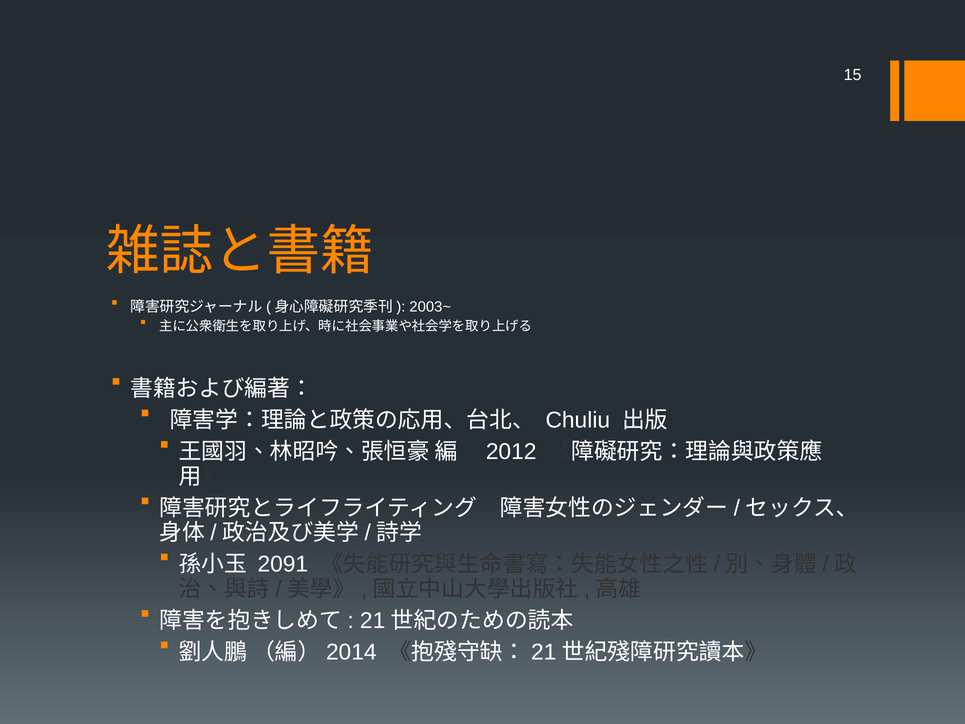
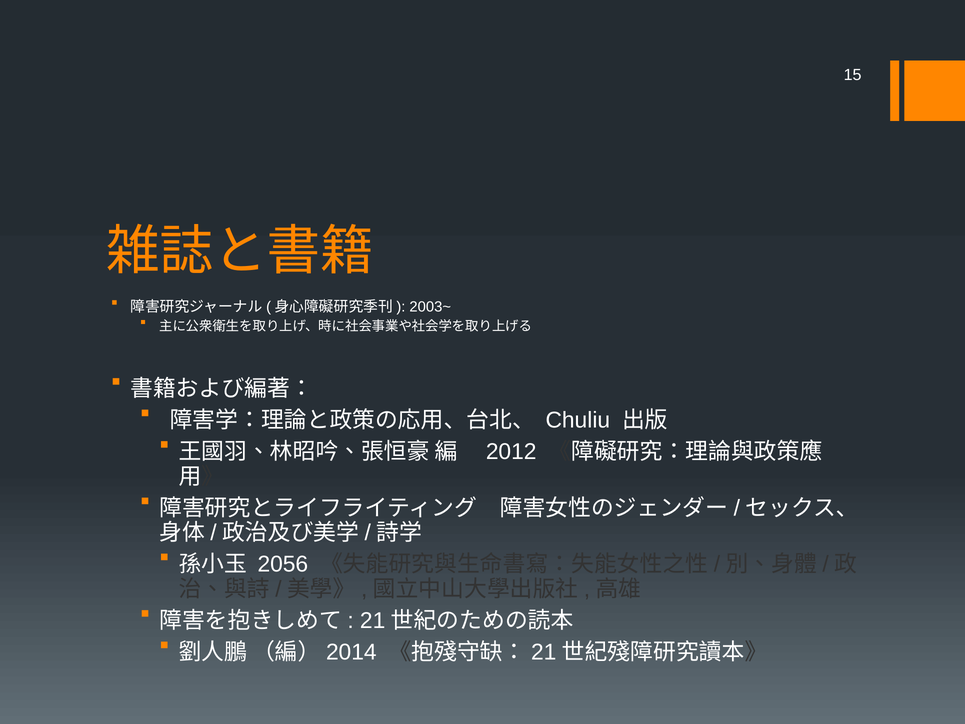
2091: 2091 -> 2056 (283, 564)
